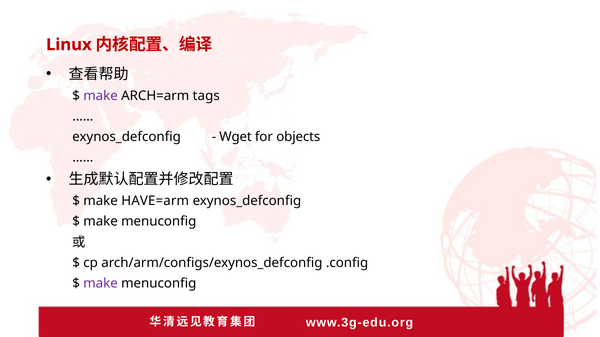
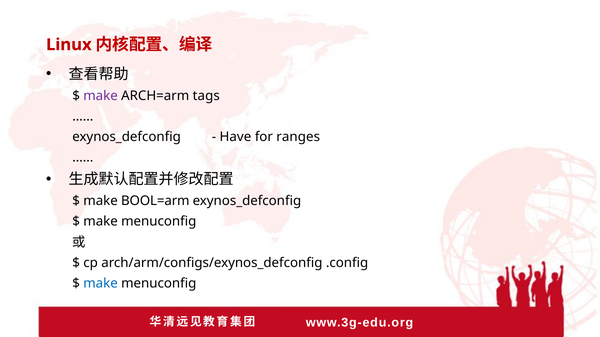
Wget: Wget -> Have (235, 137)
objects: objects -> ranges (298, 137)
HAVE=arm: HAVE=arm -> BOOL=arm (155, 201)
make colour: purple -> blue (101, 284)
